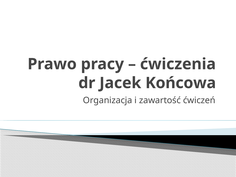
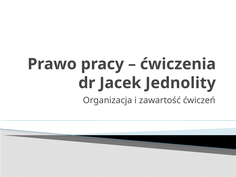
Końcowa: Końcowa -> Jednolity (181, 83)
